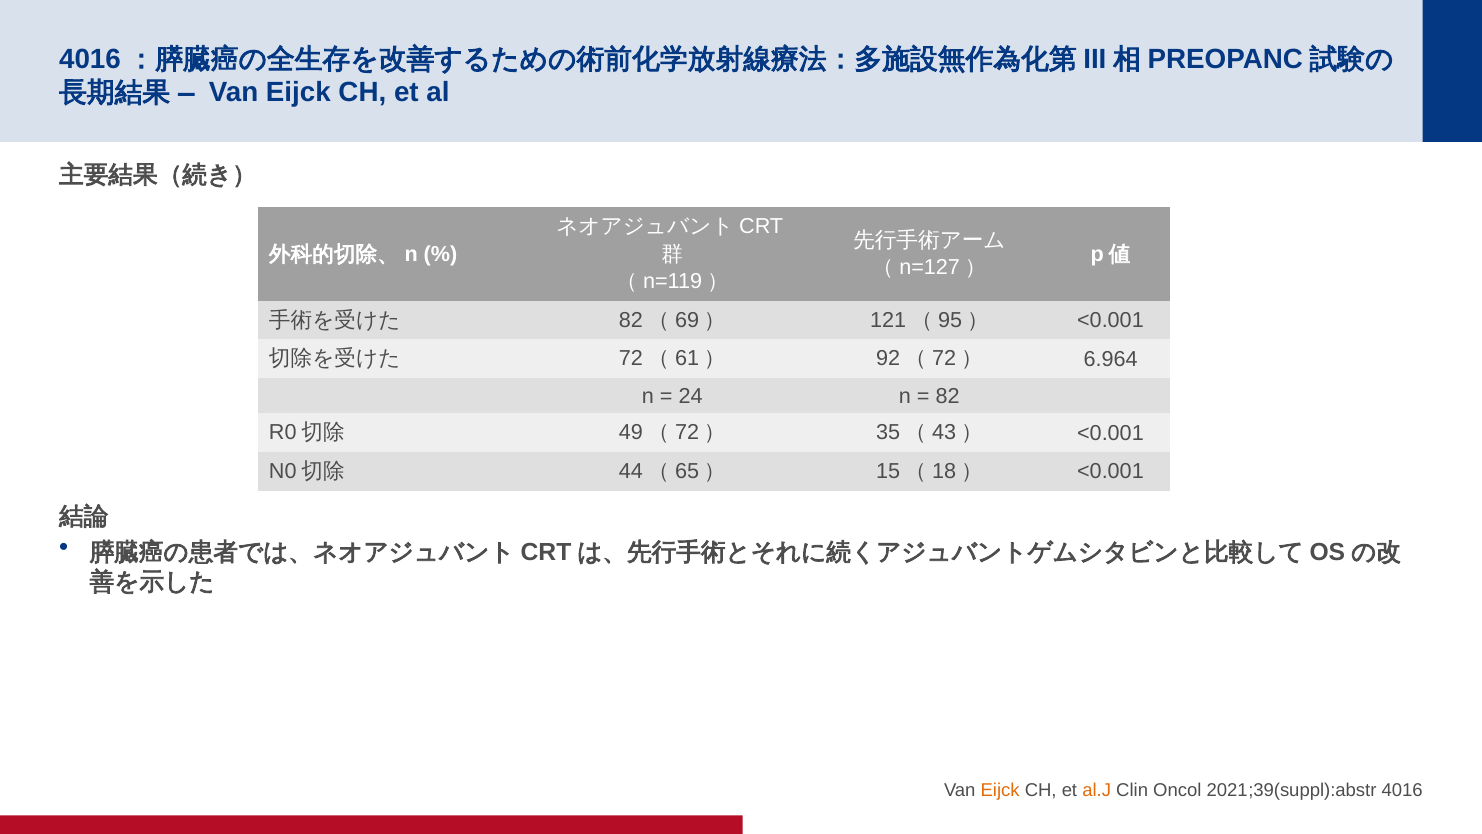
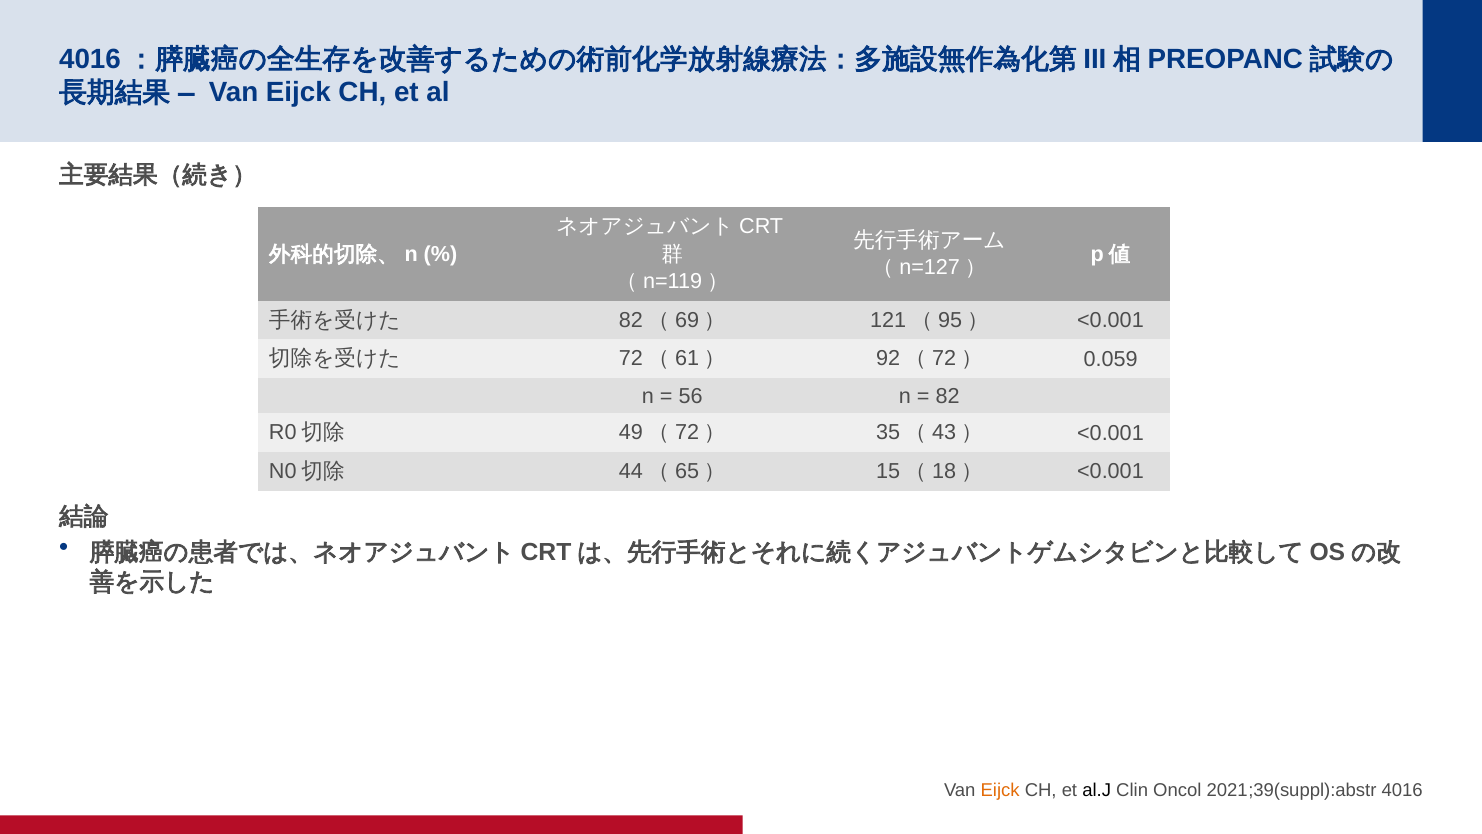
6.964: 6.964 -> 0.059 (1111, 359)
24: 24 -> 56 (691, 396)
al.J colour: orange -> black (1097, 790)
